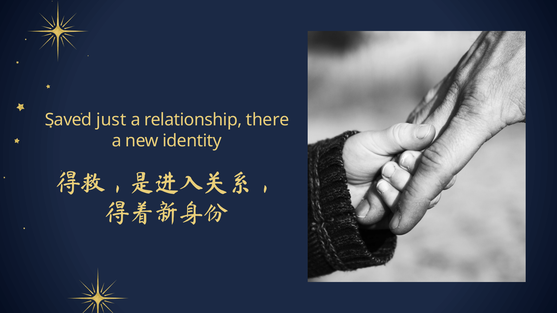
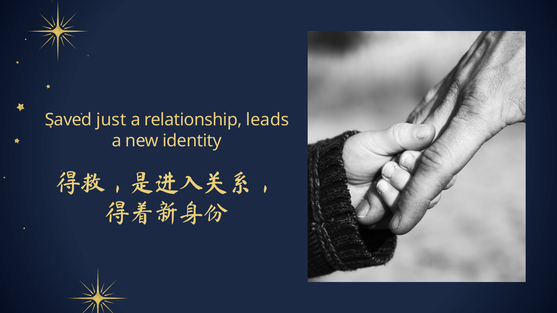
there: there -> leads (267, 120)
